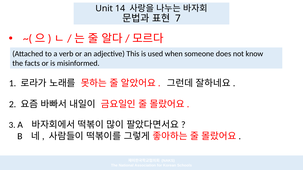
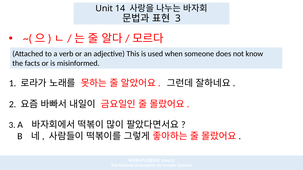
7: 7 -> 3 (178, 18)
